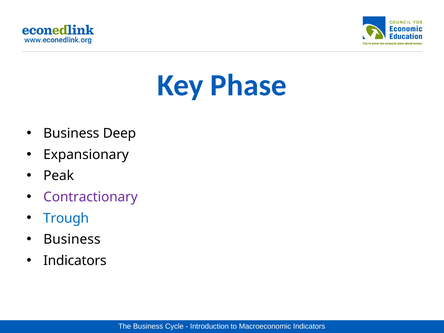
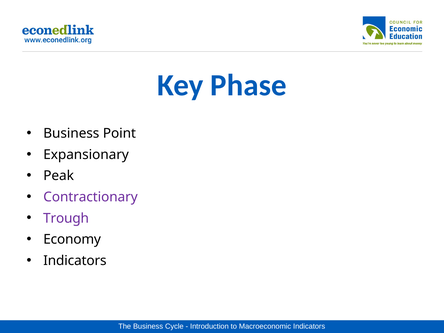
Deep: Deep -> Point (119, 133)
Trough colour: blue -> purple (66, 218)
Business: Business -> Economy (72, 239)
